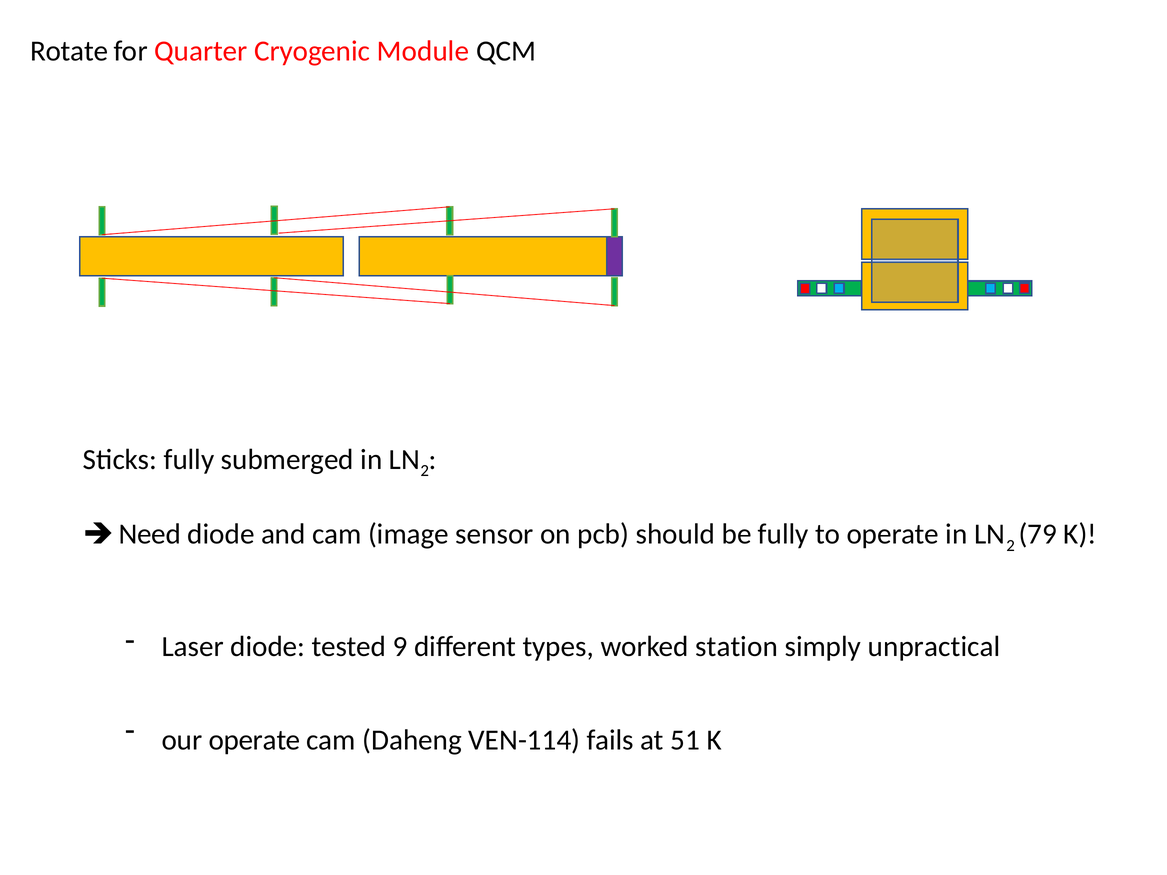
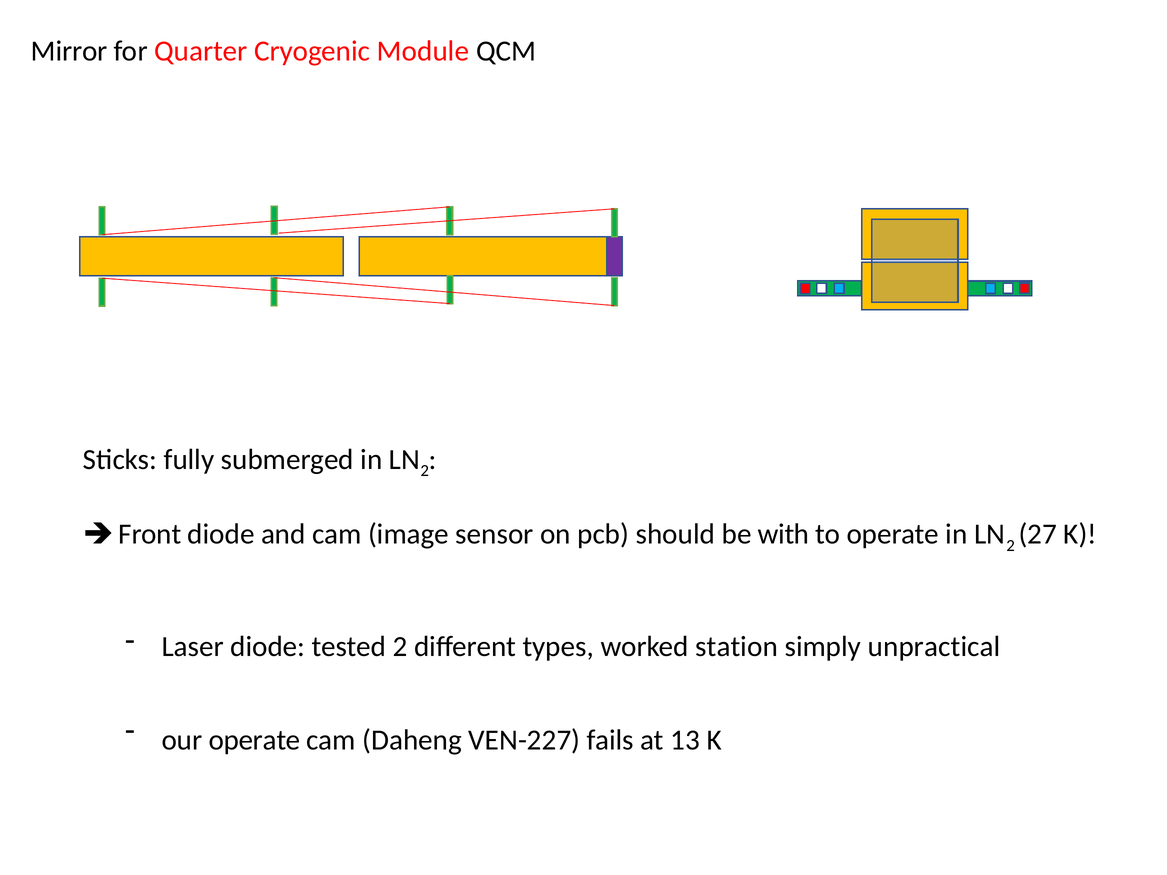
Rotate: Rotate -> Mirror (69, 51)
Need: Need -> Front (150, 534)
be fully: fully -> with (783, 534)
79: 79 -> 27 (1038, 534)
tested 9: 9 -> 2 (400, 647)
VEN-114: VEN-114 -> VEN-227 (524, 740)
51: 51 -> 13 (685, 740)
